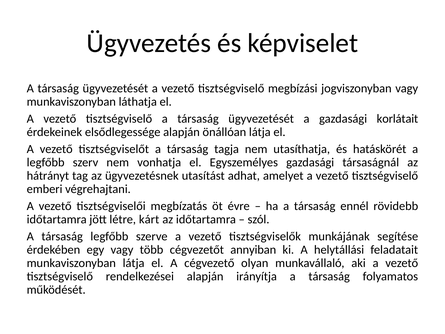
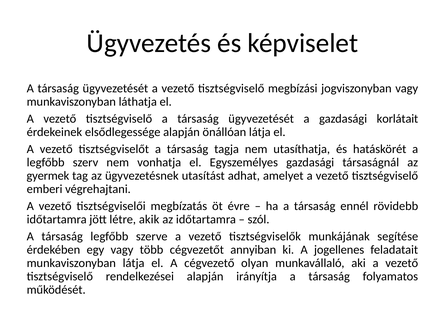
hátrányt: hátrányt -> gyermek (48, 176)
kárt: kárt -> akik (149, 219)
helytállási: helytállási -> jogellenes (339, 249)
